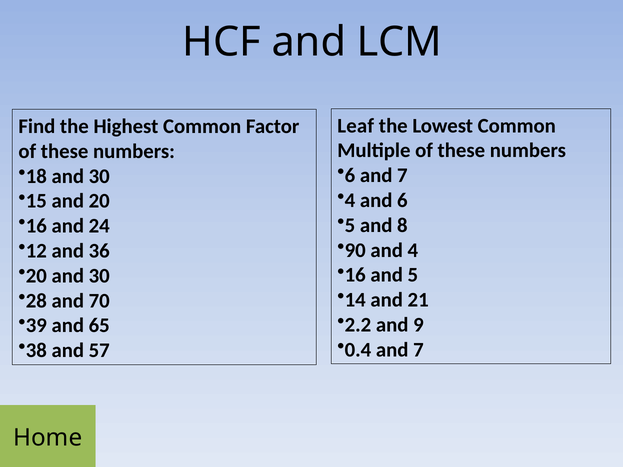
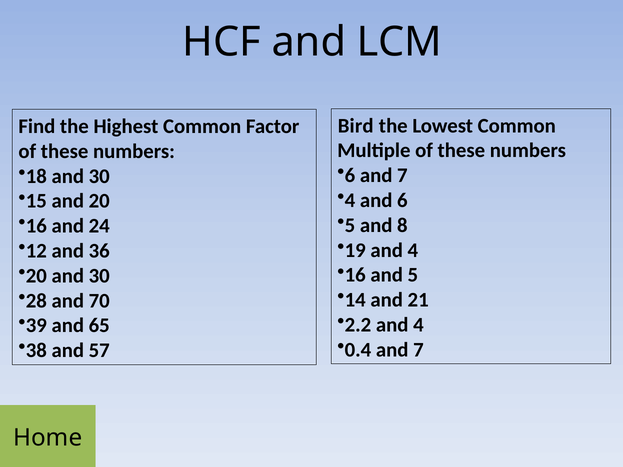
Leaf: Leaf -> Bird (356, 126)
90: 90 -> 19 (355, 250)
2.2 and 9: 9 -> 4 (418, 325)
